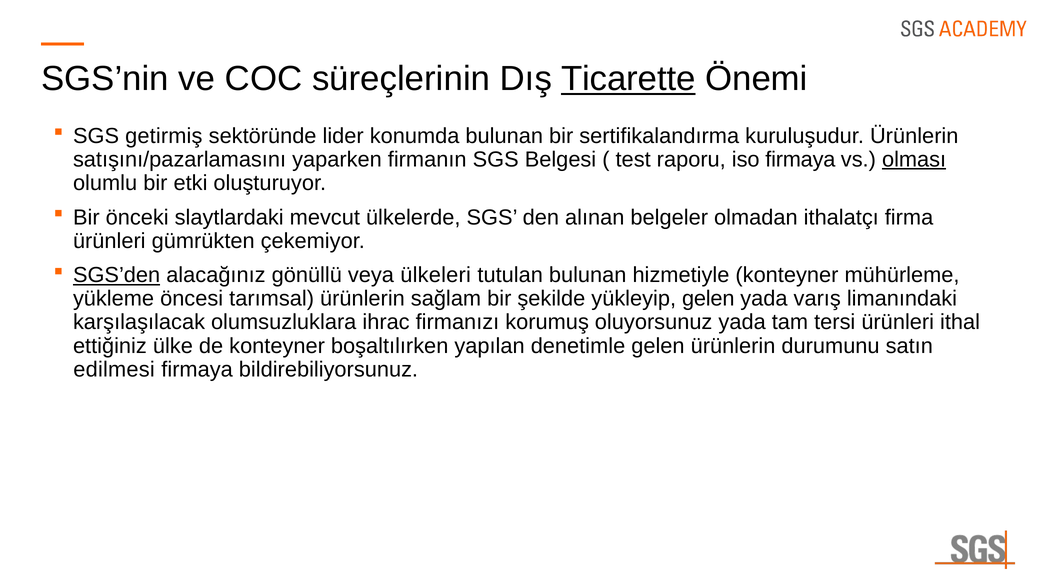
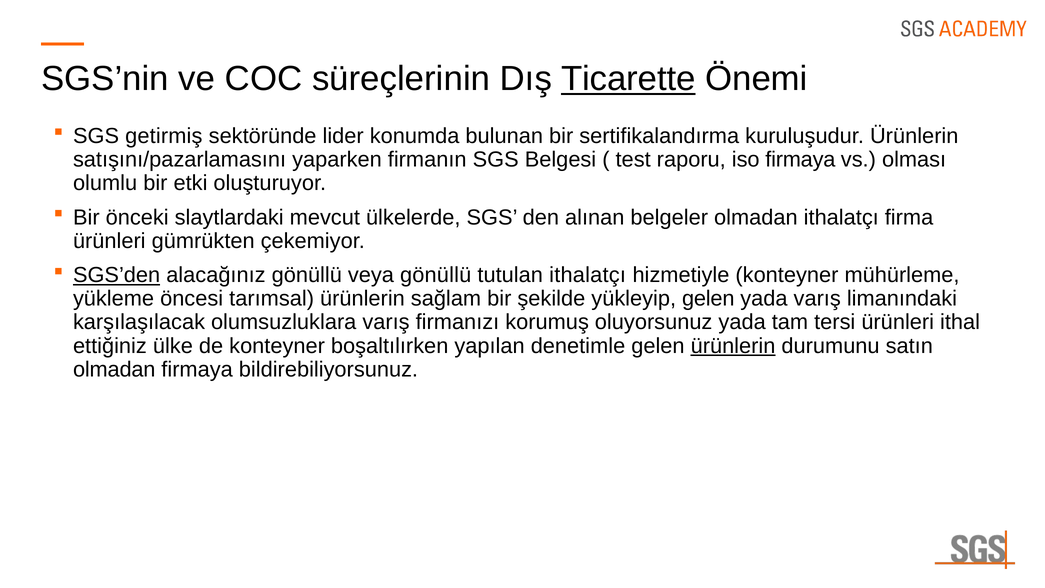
olması underline: present -> none (914, 159)
veya ülkeleri: ülkeleri -> gönüllü (436, 275)
tutulan bulunan: bulunan -> ithalatçı (588, 275)
olumsuzluklara ihrac: ihrac -> varış (386, 322)
ürünlerin underline: none -> present (733, 346)
edilmesi: edilmesi -> olmadan (114, 369)
